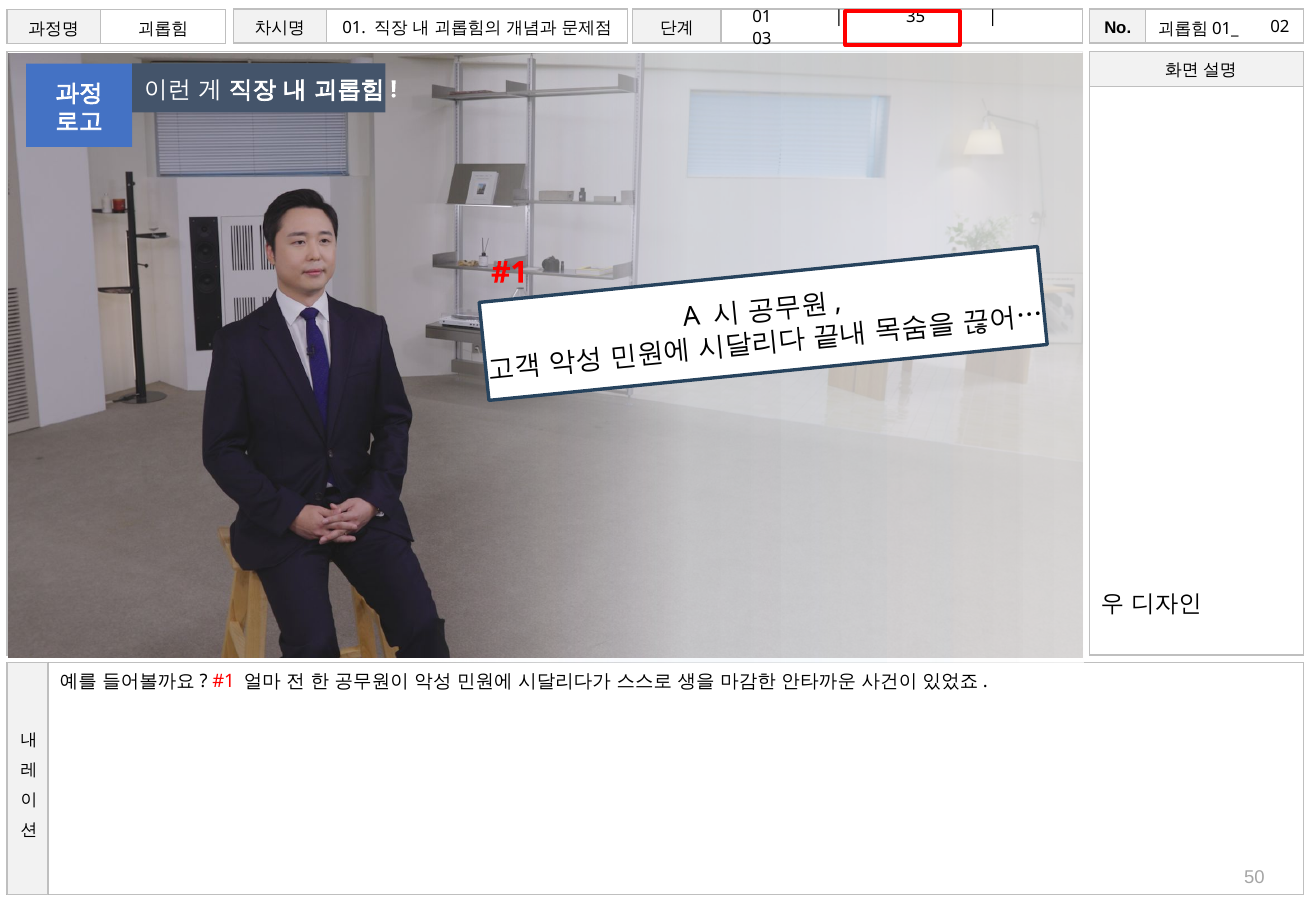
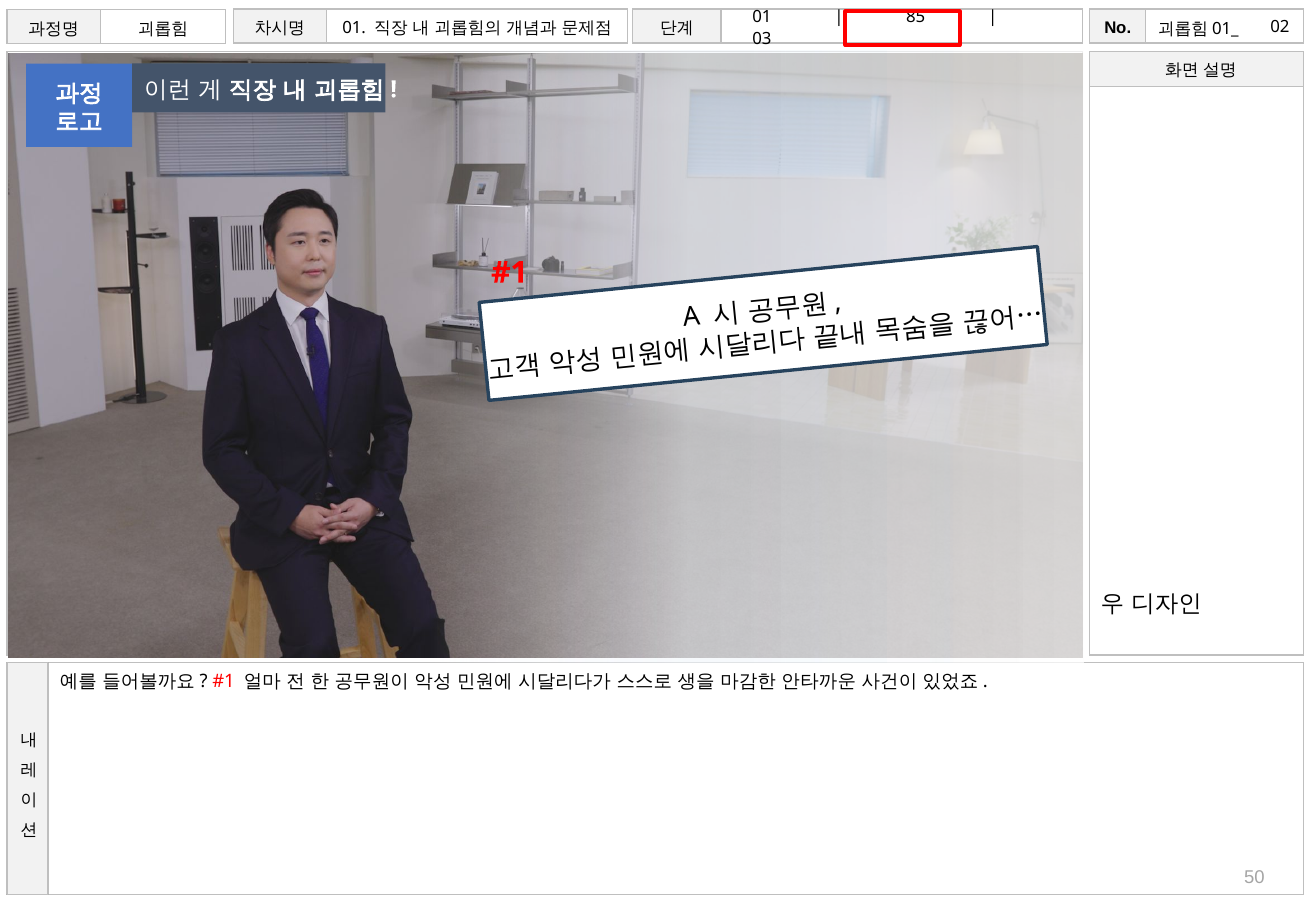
35: 35 -> 85 (916, 17)
